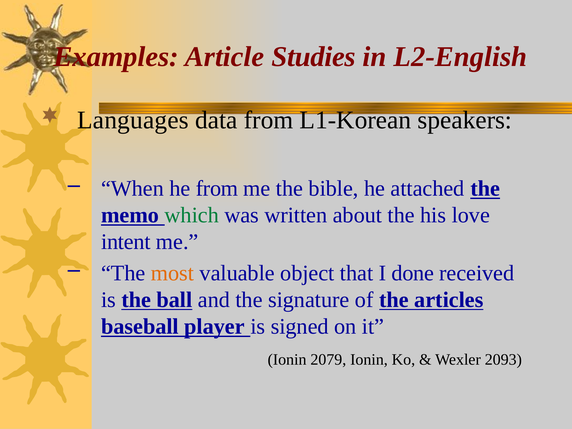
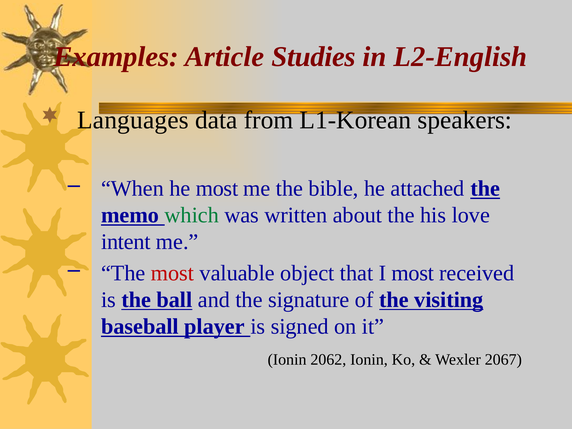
he from: from -> most (217, 188)
most colour: orange -> red (173, 273)
I done: done -> most (413, 273)
articles: articles -> visiting (449, 300)
2079: 2079 -> 2062 (328, 360)
2093: 2093 -> 2067 (503, 360)
